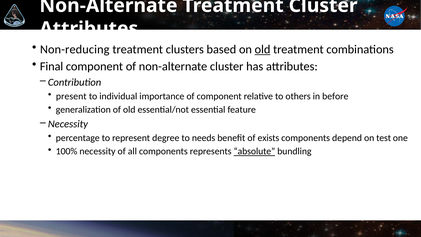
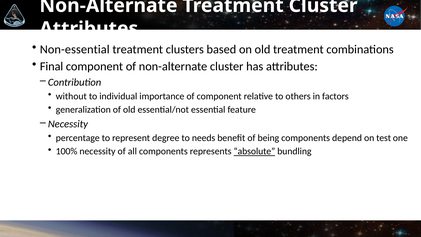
Non-reducing: Non-reducing -> Non-essential (75, 49)
old underline: present -> none (263, 49)
present: present -> without (71, 96)
before: before -> factors (335, 96)
exists: exists -> being (268, 138)
